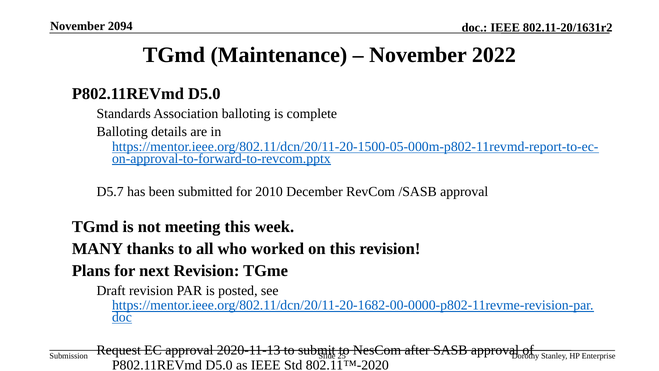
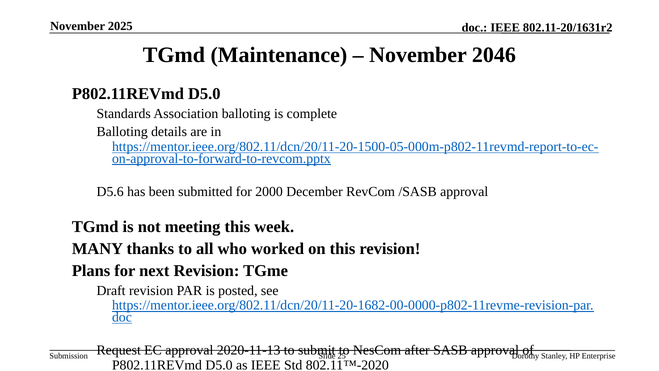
2094: 2094 -> 2025 (120, 26)
2022: 2022 -> 2046 (494, 55)
D5.7: D5.7 -> D5.6 (110, 191)
2010: 2010 -> 2000 (269, 191)
